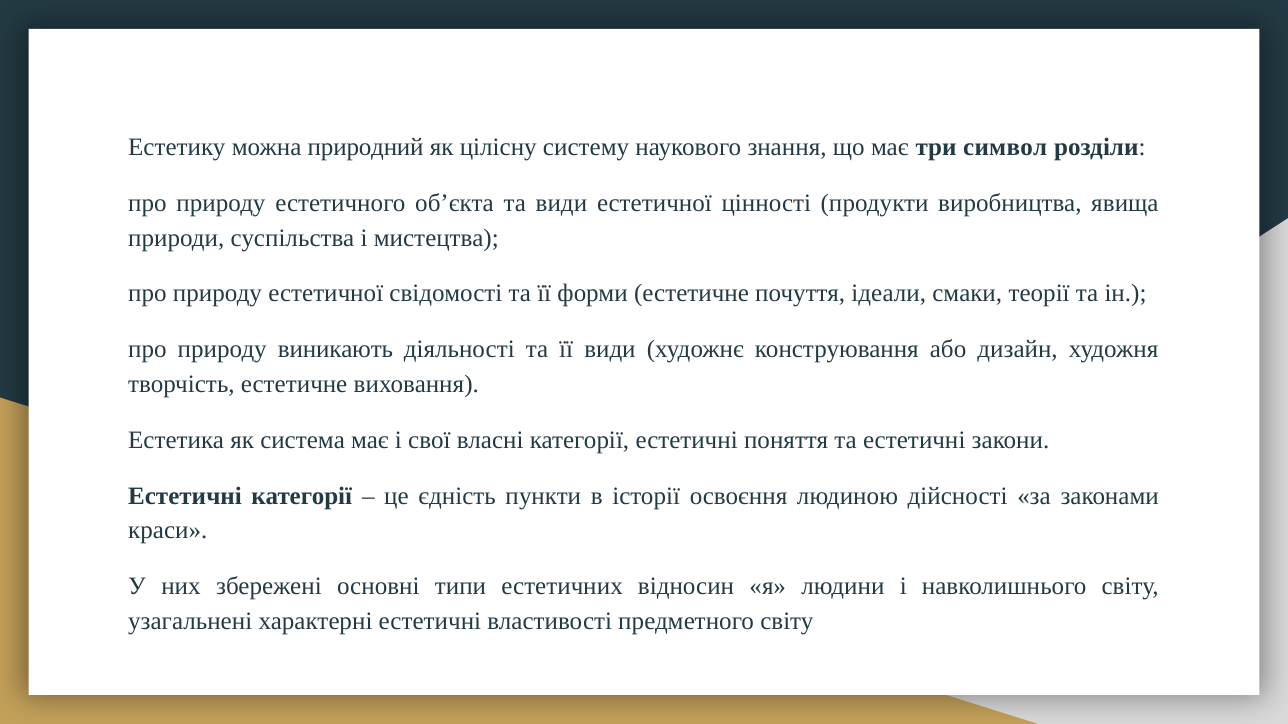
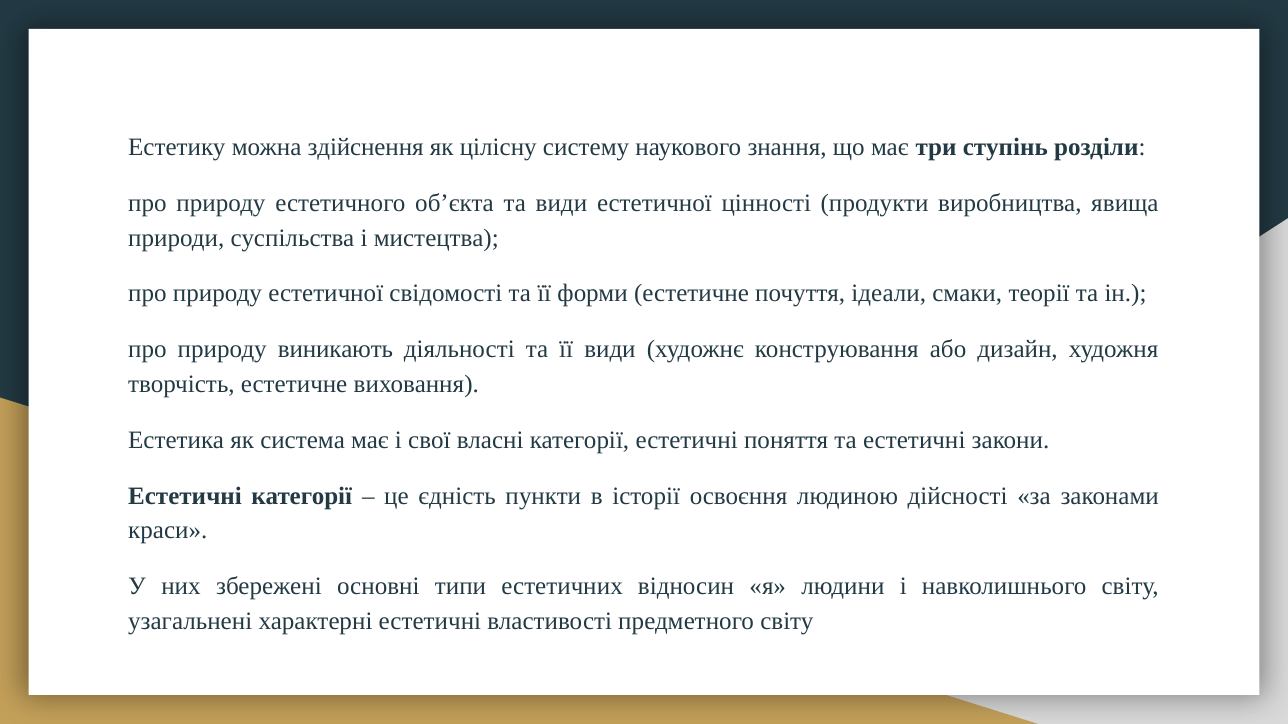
природний: природний -> здійснення (366, 147)
символ: символ -> ступінь (1005, 147)
